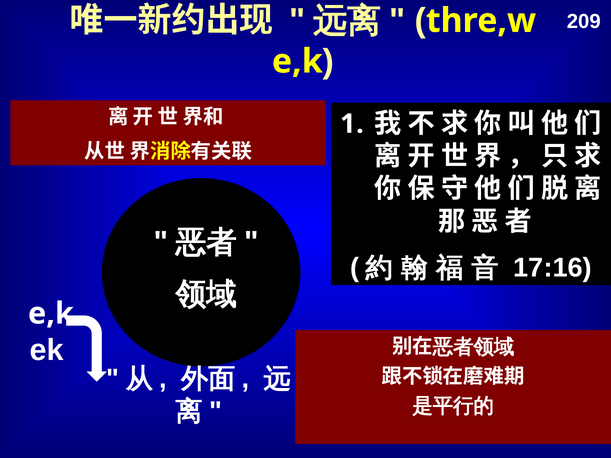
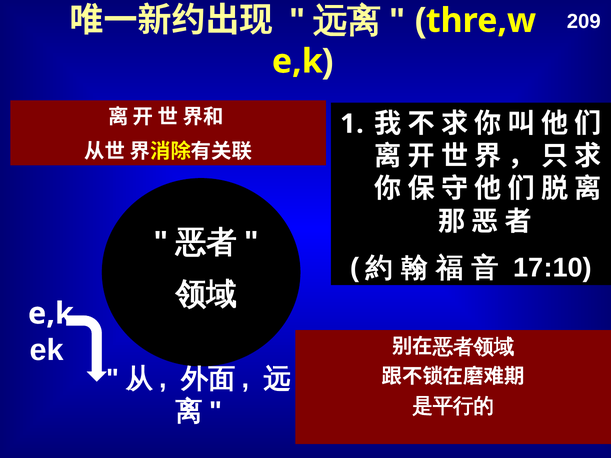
17:16: 17:16 -> 17:10 (553, 268)
